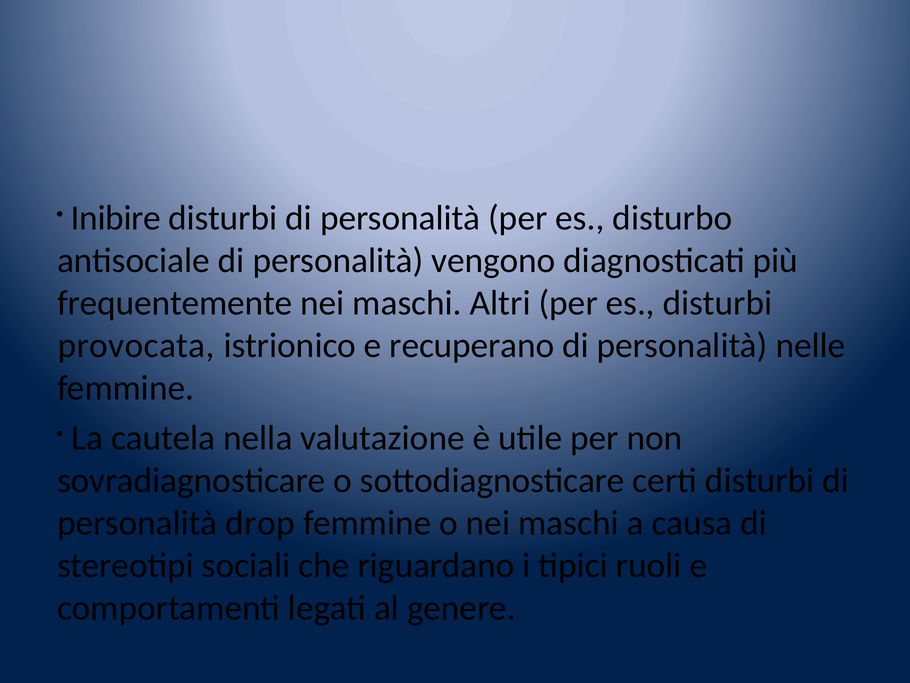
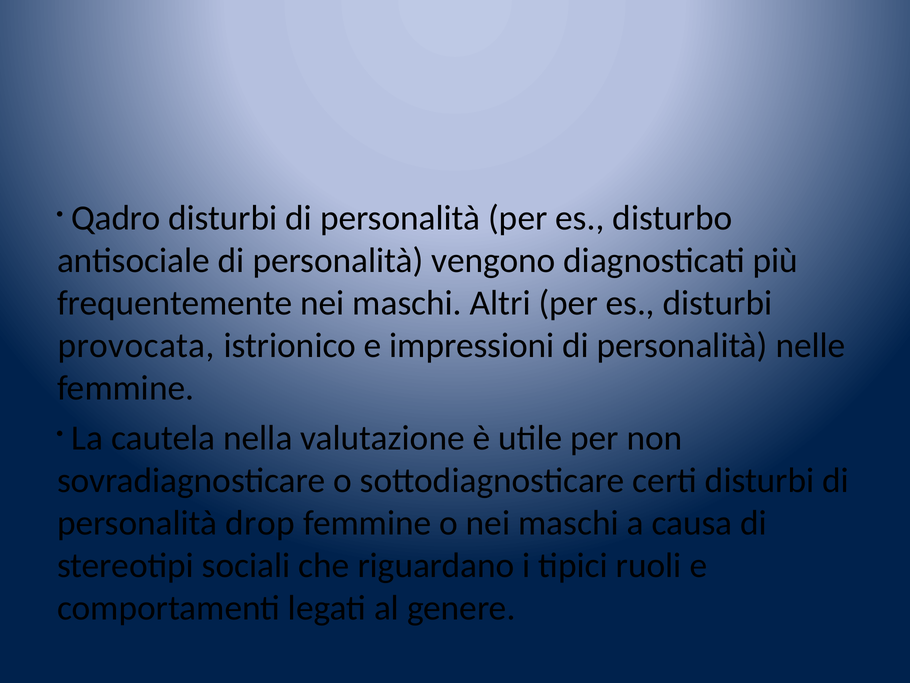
Inibire: Inibire -> Qadro (116, 218)
recuperano: recuperano -> impressioni (472, 346)
